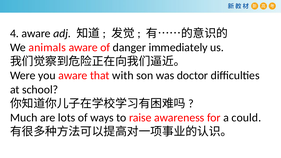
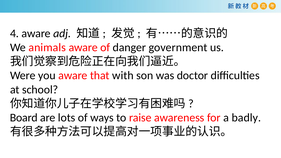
immediately: immediately -> government (178, 47)
Much: Much -> Board (24, 118)
could: could -> badly (246, 118)
